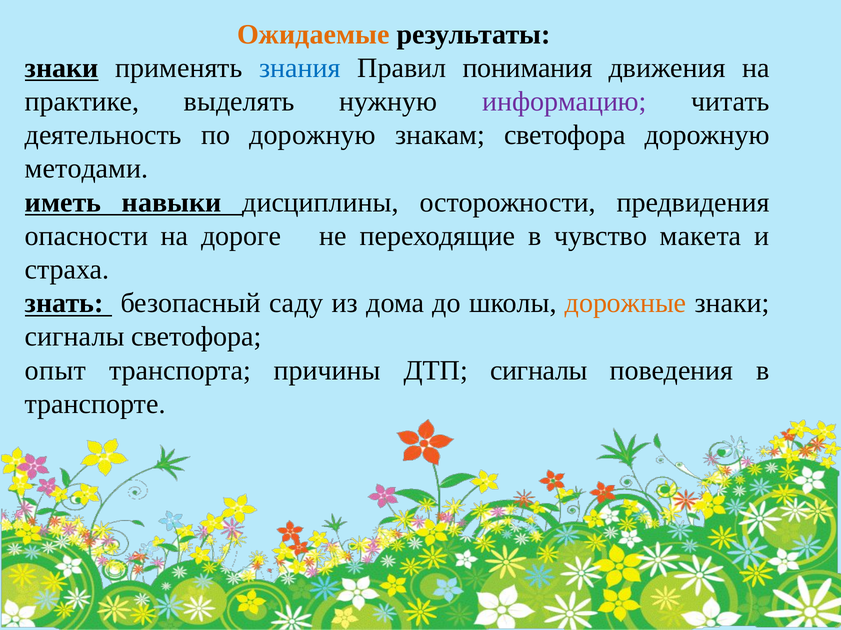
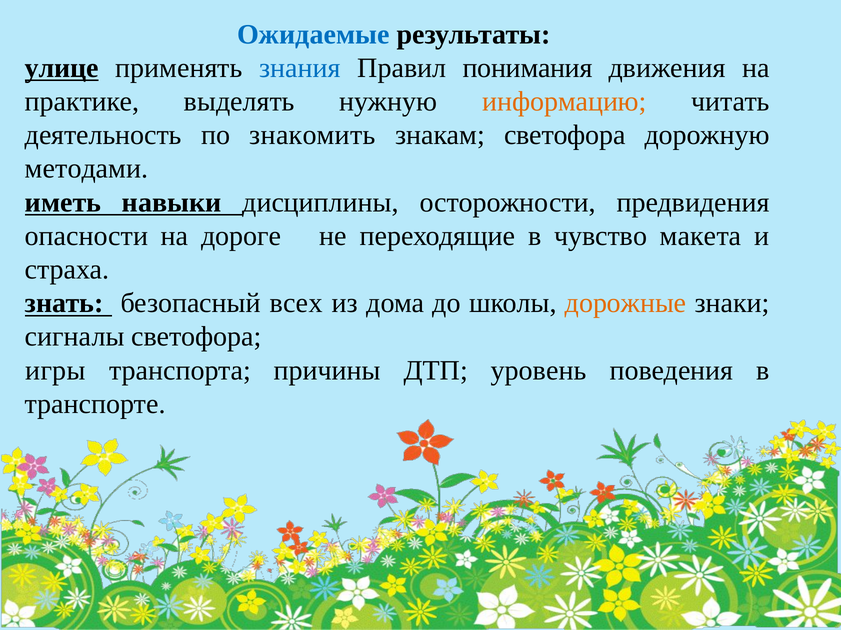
Ожидаемые colour: orange -> blue (313, 34)
знаки: знаки -> улице (62, 68)
информацию colour: purple -> orange (564, 102)
по дорожную: дорожную -> знакомить (313, 135)
саду: саду -> всех (296, 304)
опыт: опыт -> игры (55, 371)
ДТП сигналы: сигналы -> уровень (539, 371)
